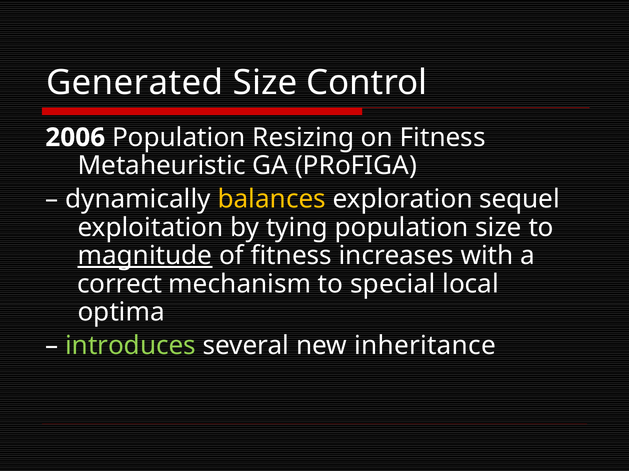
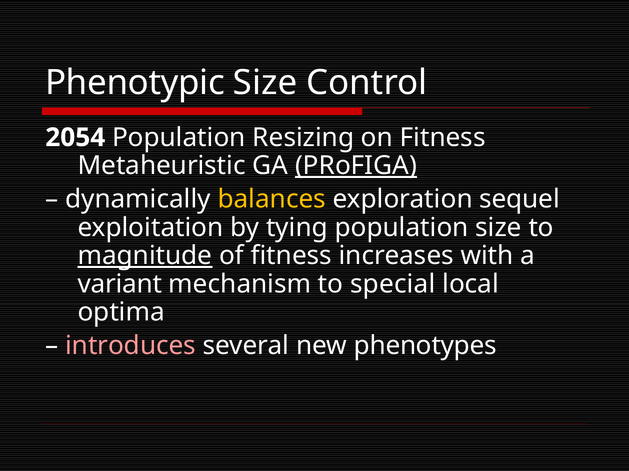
Generated: Generated -> Phenotypic (135, 83)
2006: 2006 -> 2054 (75, 138)
PRoFIGA underline: none -> present (356, 166)
correct: correct -> variant (120, 284)
introduces colour: light green -> pink (131, 346)
inheritance: inheritance -> phenotypes (425, 346)
